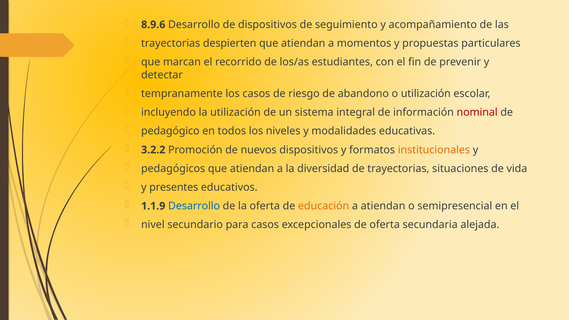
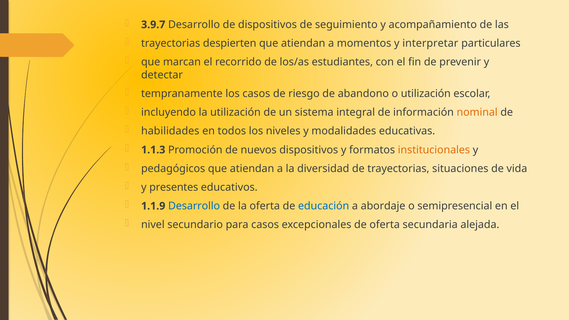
8.9.6: 8.9.6 -> 3.9.7 (153, 25)
propuestas: propuestas -> interpretar (430, 43)
nominal colour: red -> orange (477, 112)
pedagógico: pedagógico -> habilidades (170, 131)
3.2.2: 3.2.2 -> 1.1.3 (153, 150)
educación colour: orange -> blue (324, 206)
a atiendan: atiendan -> abordaje (383, 206)
